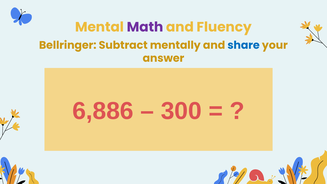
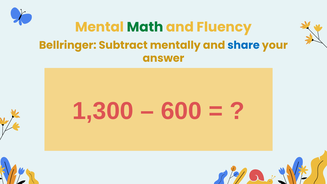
Math colour: purple -> green (145, 27)
6,886: 6,886 -> 1,300 (103, 111)
300: 300 -> 600 (181, 111)
